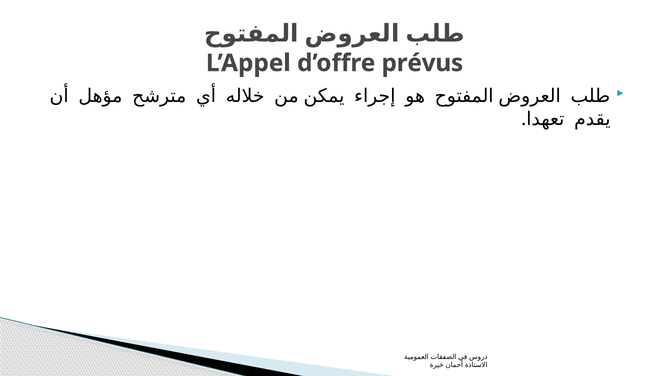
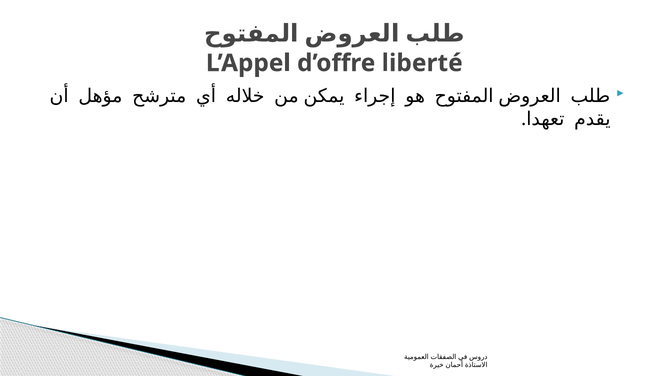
prévus: prévus -> liberté (422, 63)
